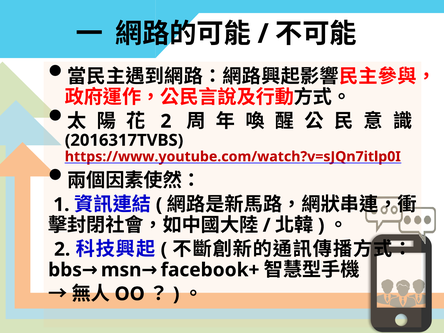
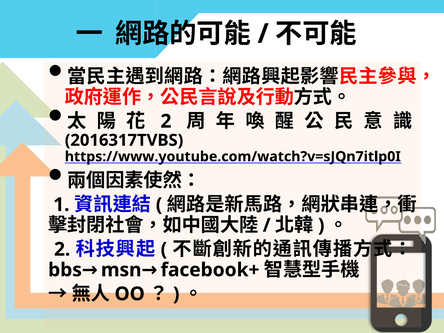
https://www.youtube.com/watch?v=sJQn7itlp0I colour: red -> black (233, 157)
